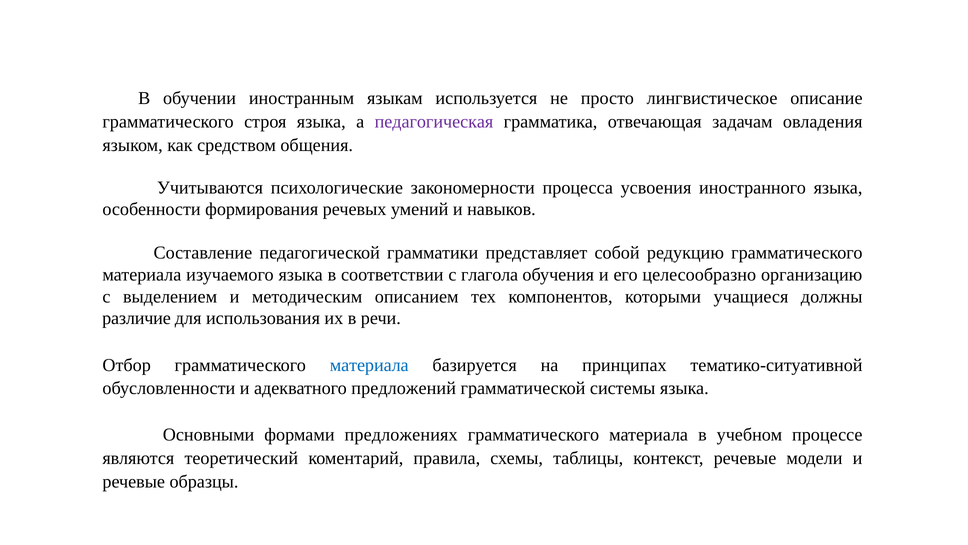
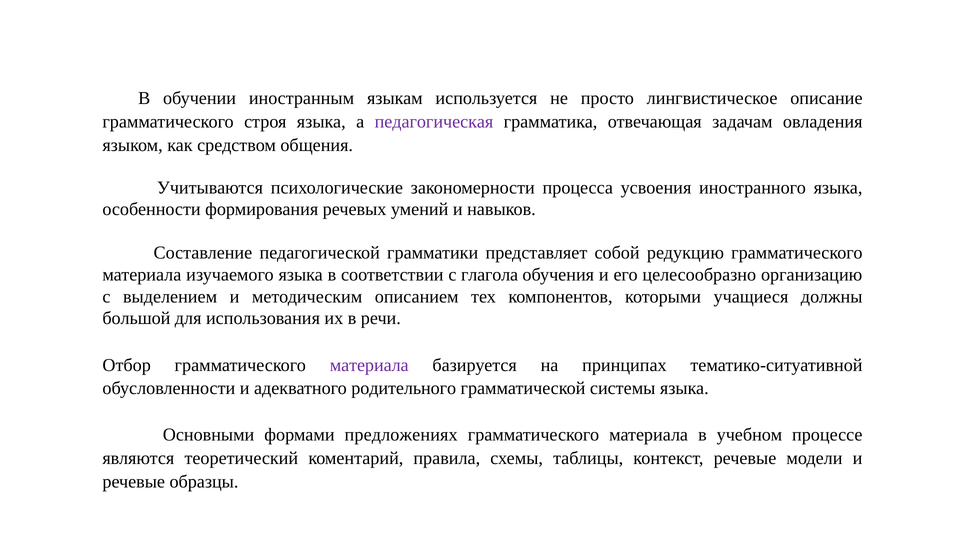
различие: различие -> большой (136, 318)
материала colour: blue -> purple (369, 365)
предложений: предложений -> родительного (404, 388)
